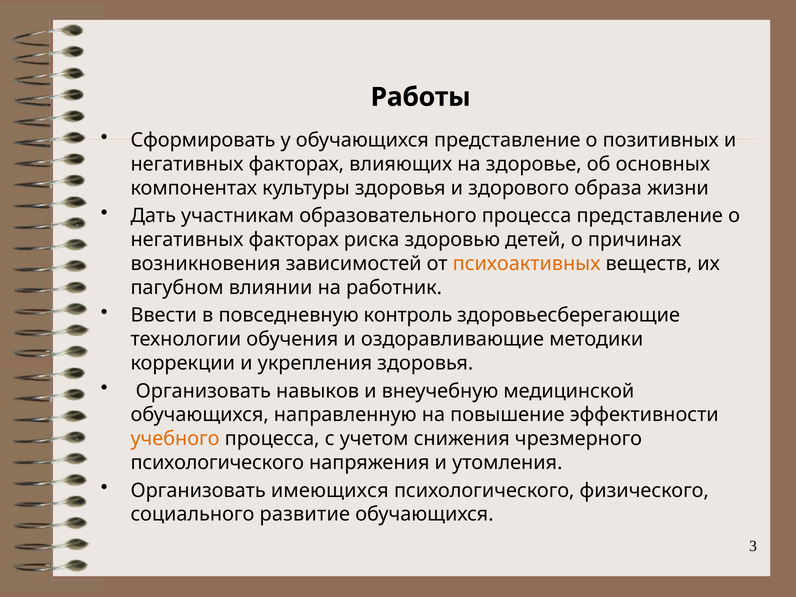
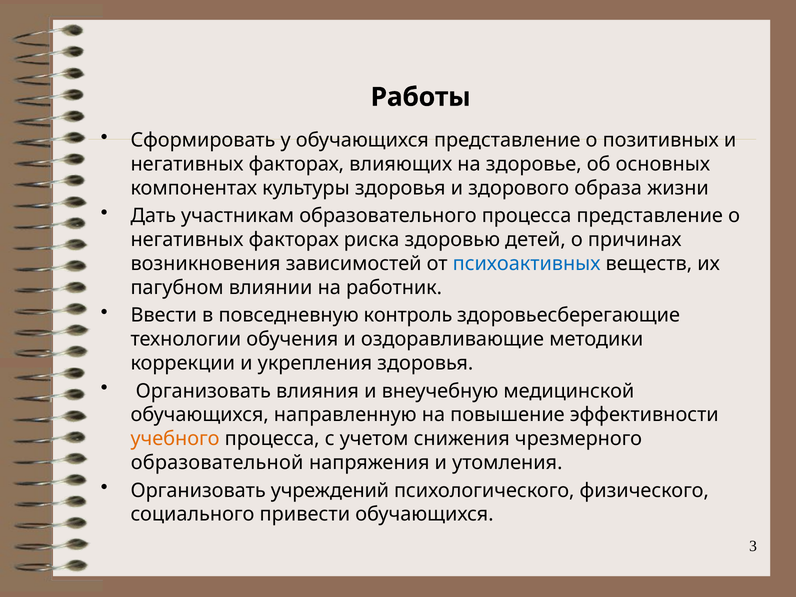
психоактивных colour: orange -> blue (527, 264)
навыков: навыков -> влияния (318, 391)
психологического: психологического -> образовательной (217, 463)
имеющихся: имеющихся -> учреждений (330, 491)
развитие: развитие -> привести (305, 514)
